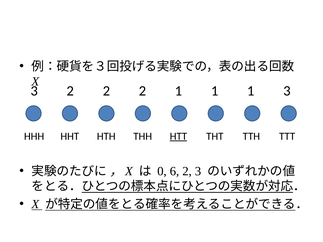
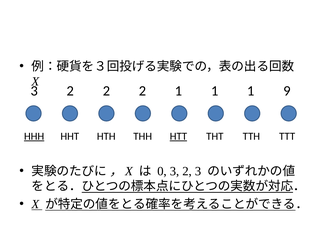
3 3: 3 -> 9 (287, 91)
HHH underline: none -> present (34, 136)
0 6: 6 -> 3 (174, 171)
